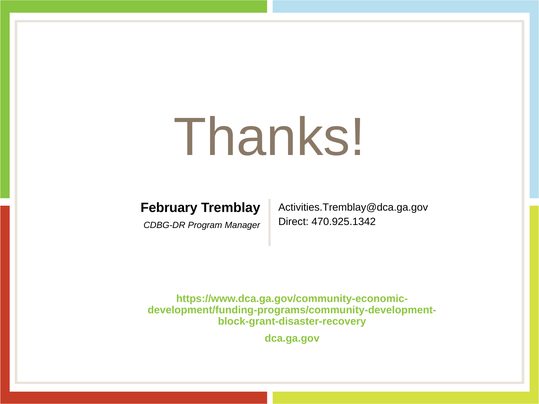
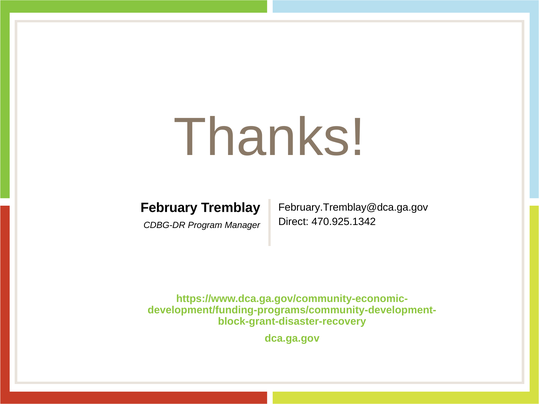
Activities.Tremblay@dca.ga.gov: Activities.Tremblay@dca.ga.gov -> February.Tremblay@dca.ga.gov (353, 208)
